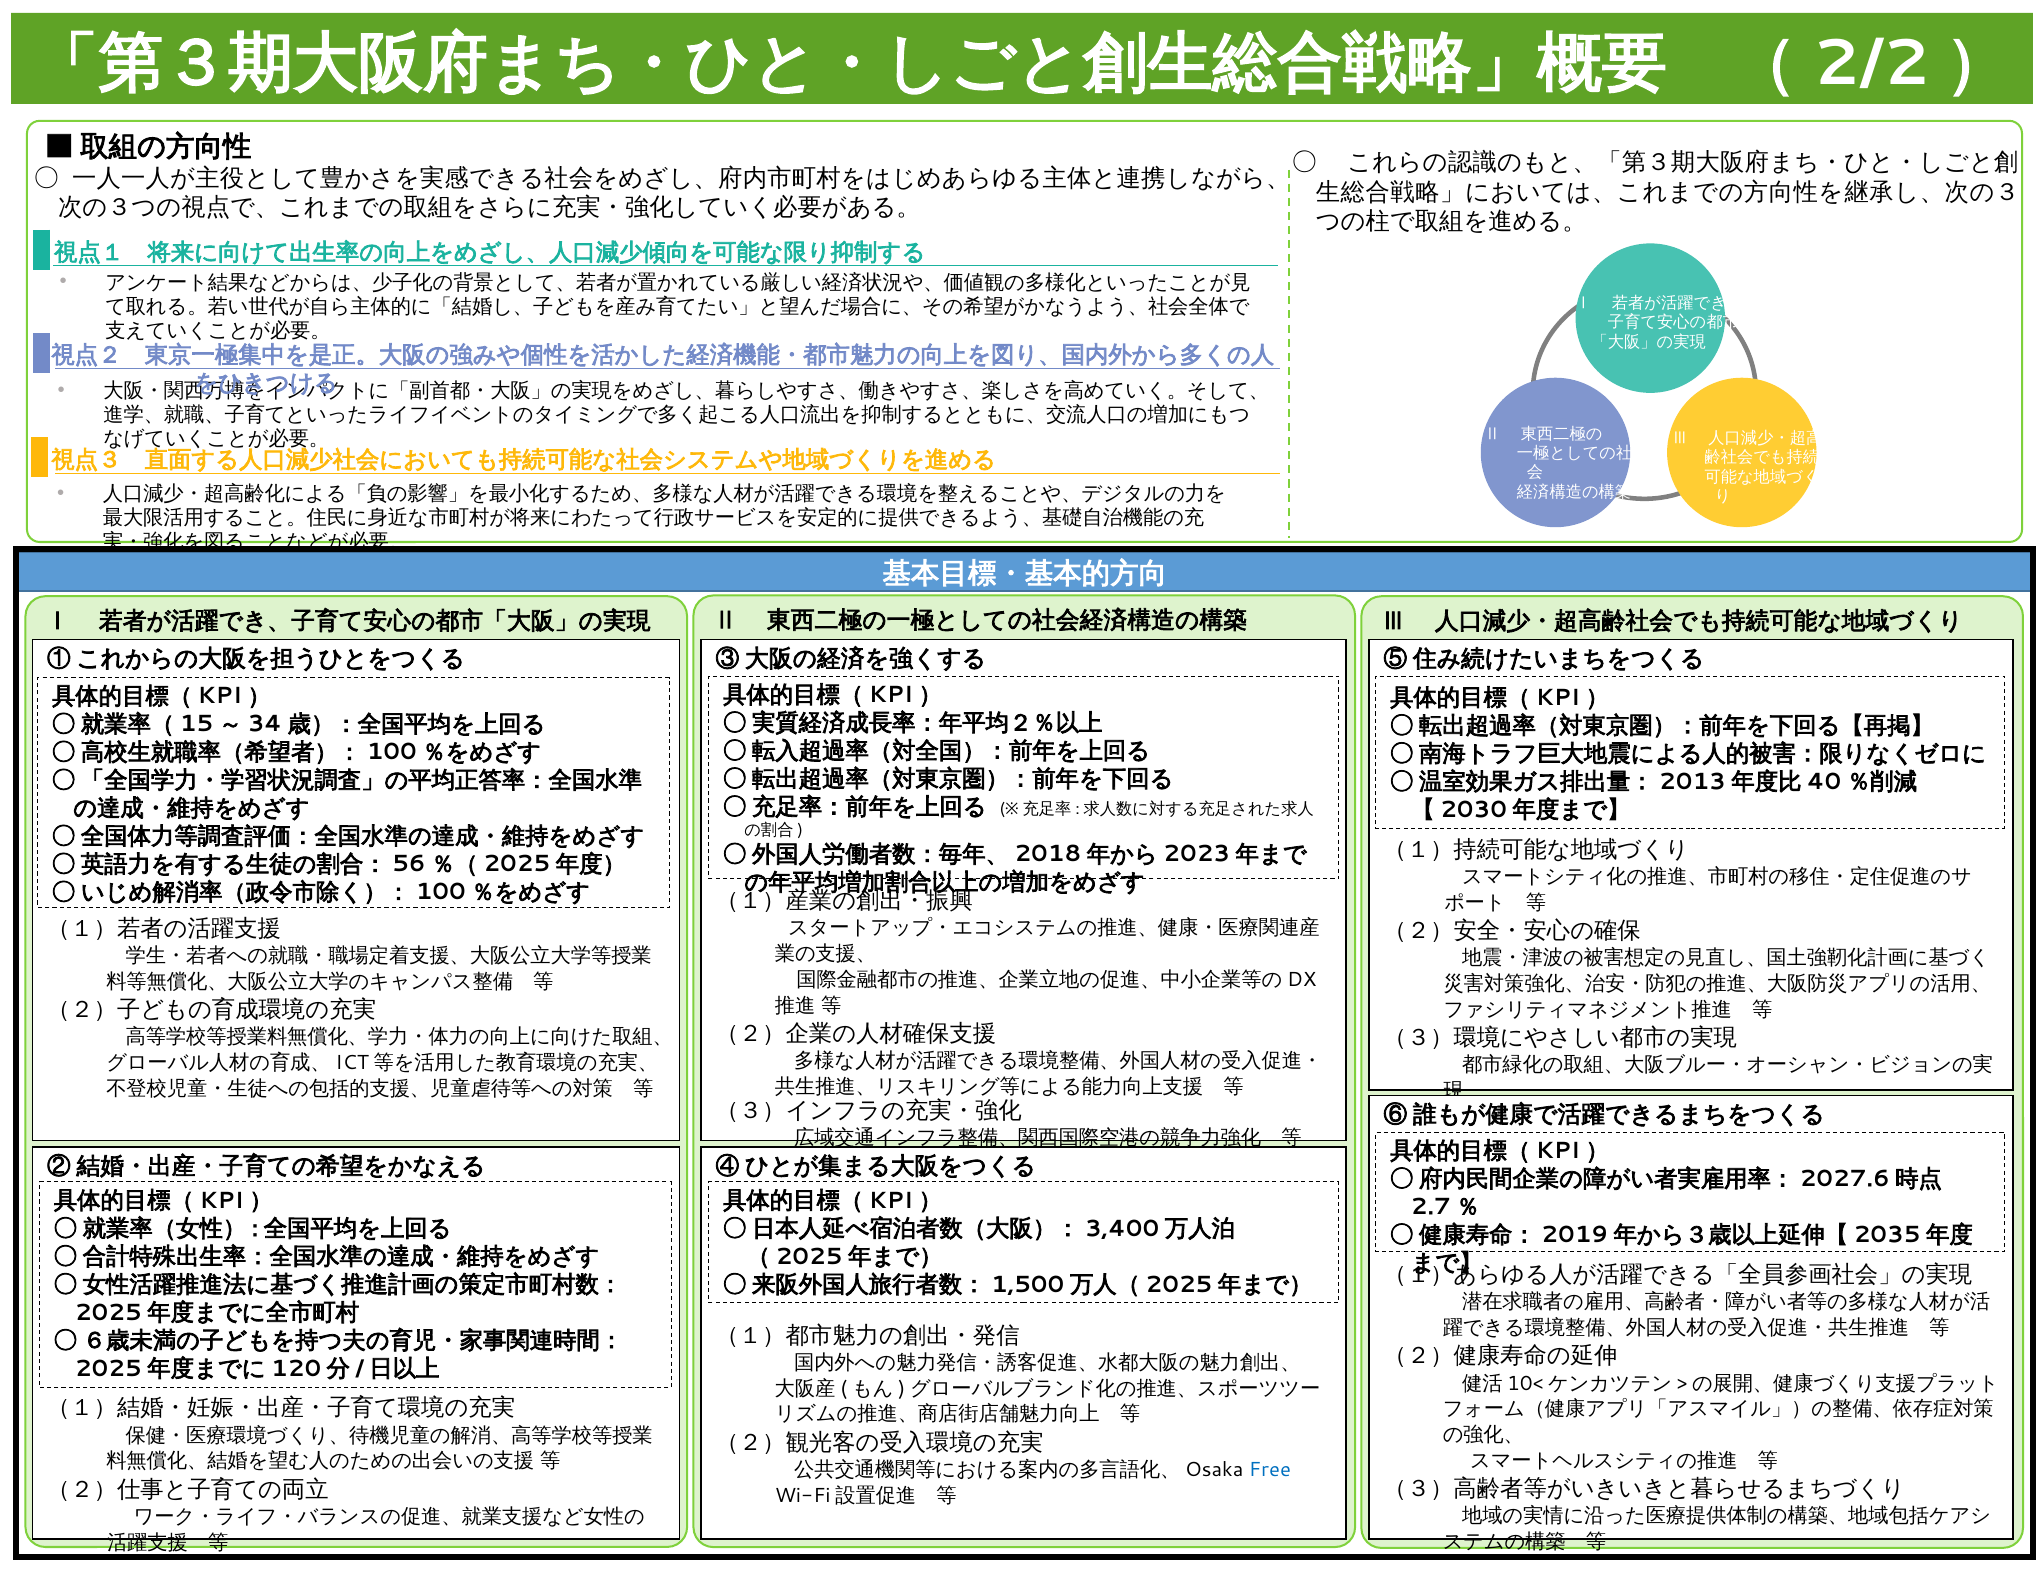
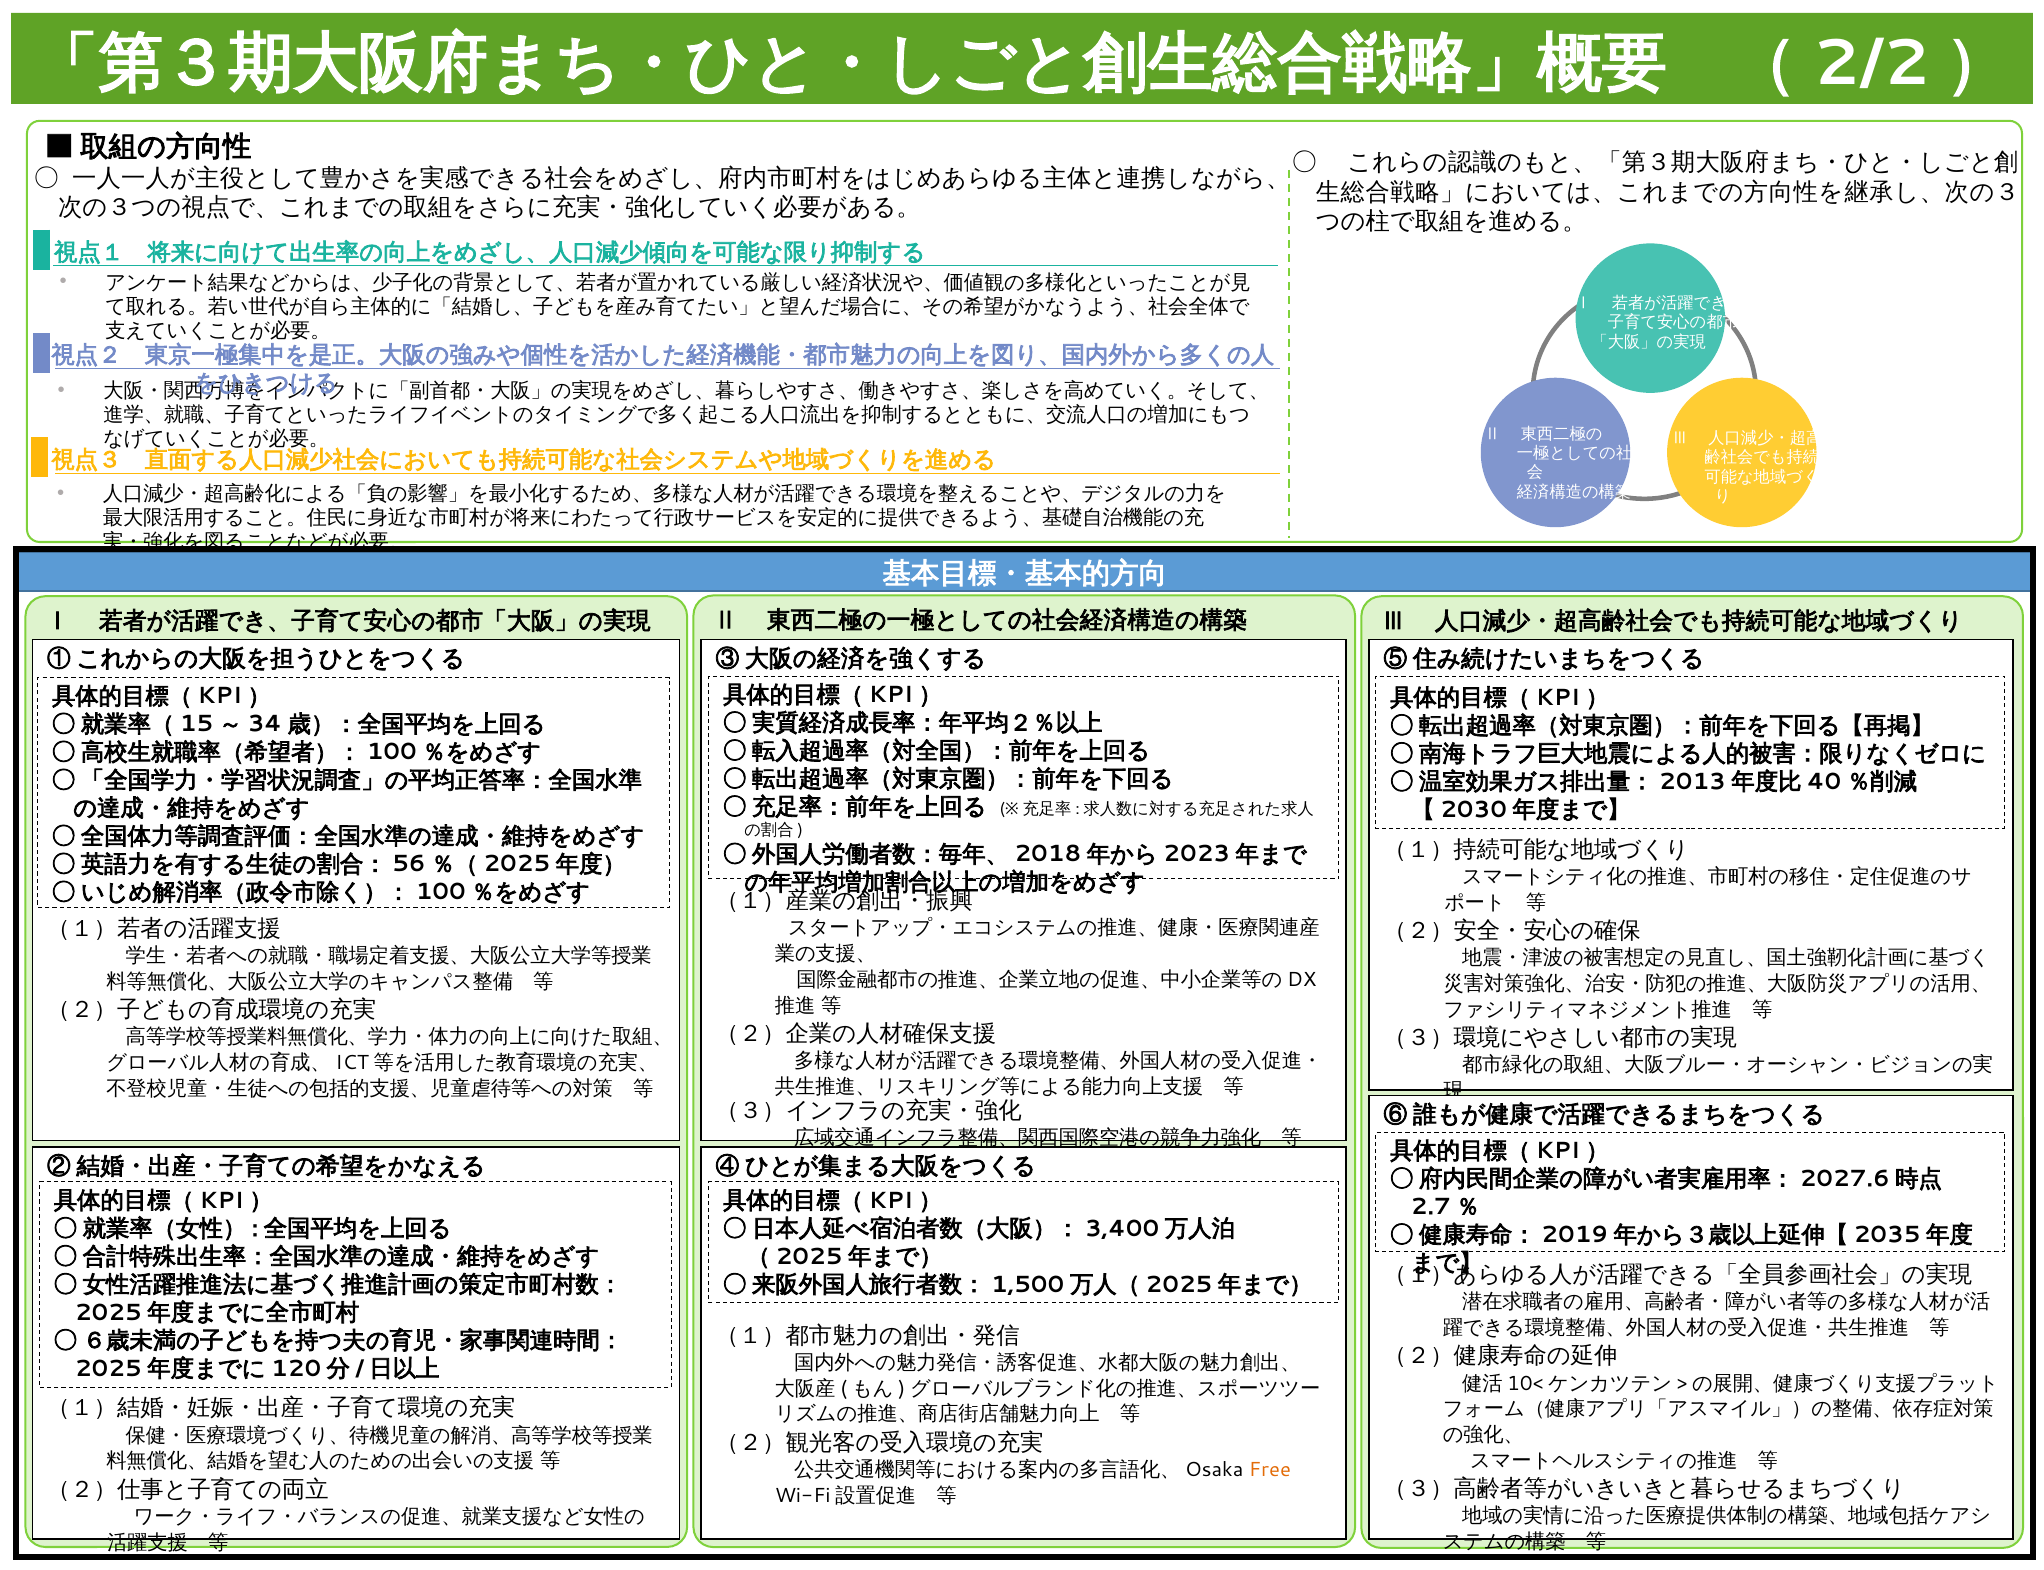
Free colour: blue -> orange (1270, 1469)
